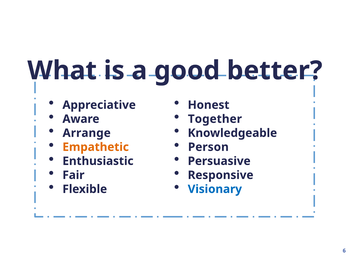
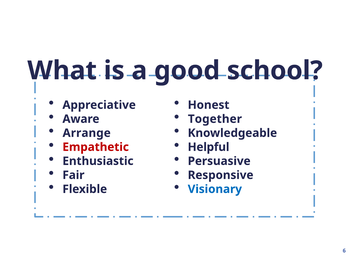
better: better -> school (275, 70)
Empathetic colour: orange -> red (96, 147)
Person: Person -> Helpful (208, 147)
